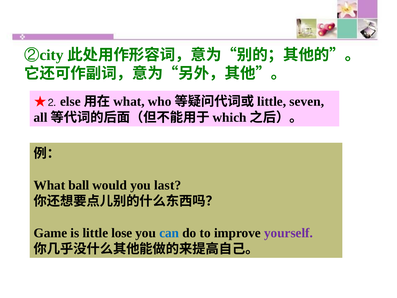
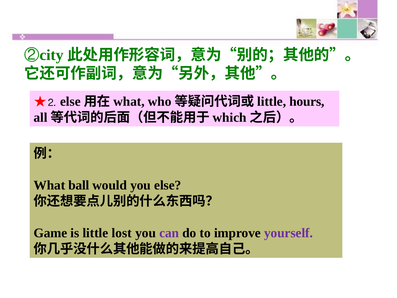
seven: seven -> hours (307, 101)
last: last -> else (168, 185)
lose: lose -> lost (122, 233)
can colour: blue -> purple (169, 233)
